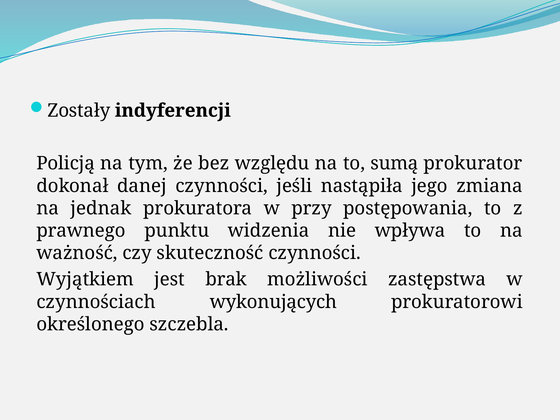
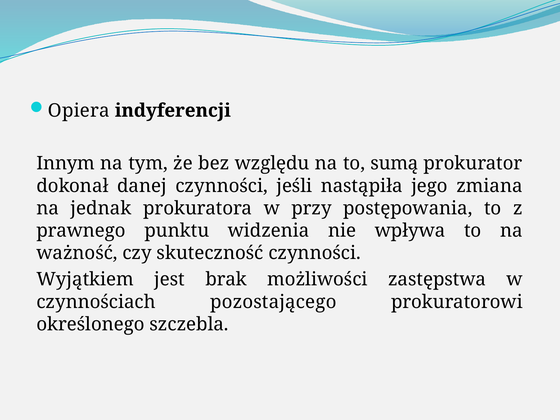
Zostały: Zostały -> Opiera (79, 111)
Policją: Policją -> Innym (66, 163)
wykonujących: wykonujących -> pozostającego (273, 302)
